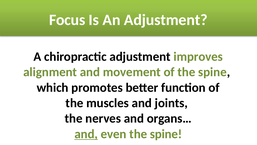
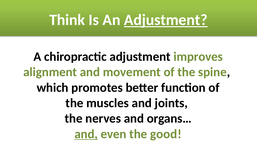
Focus: Focus -> Think (67, 20)
Adjustment underline: none -> present (166, 20)
even the spine: spine -> good (166, 134)
